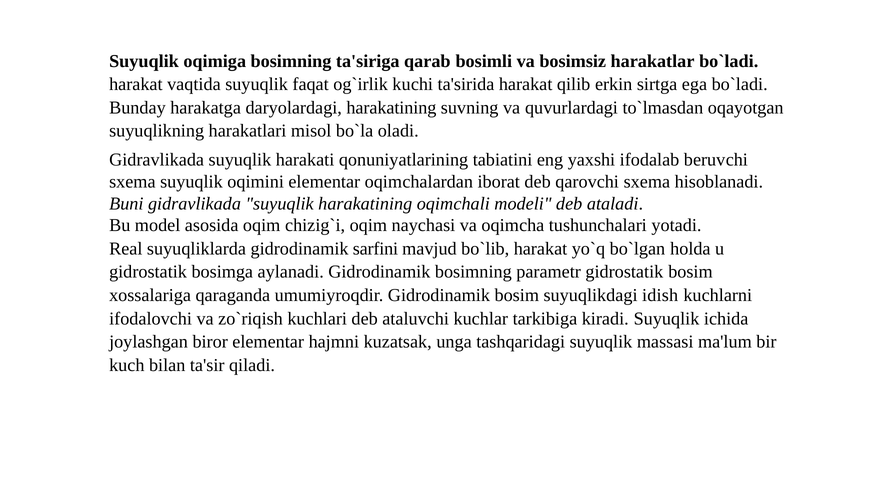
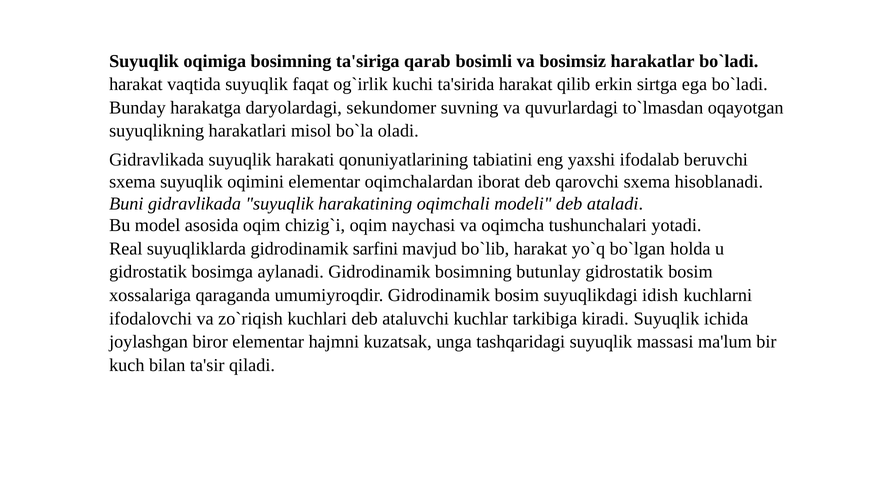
daryolardagi harakatining: harakatining -> sekundomer (391, 108)
parametr: parametr -> butunlay (549, 272)
